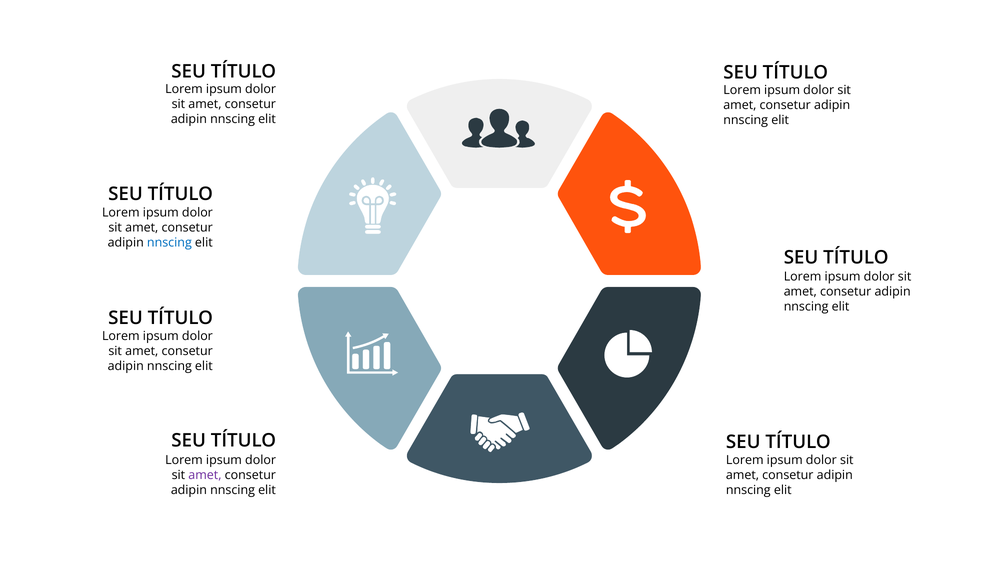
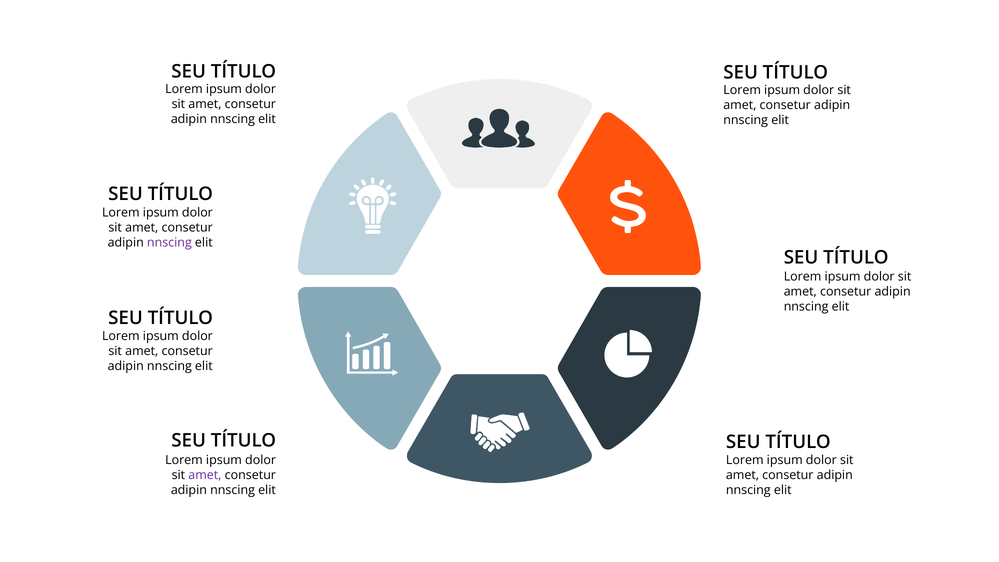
nnscing colour: blue -> purple (169, 243)
